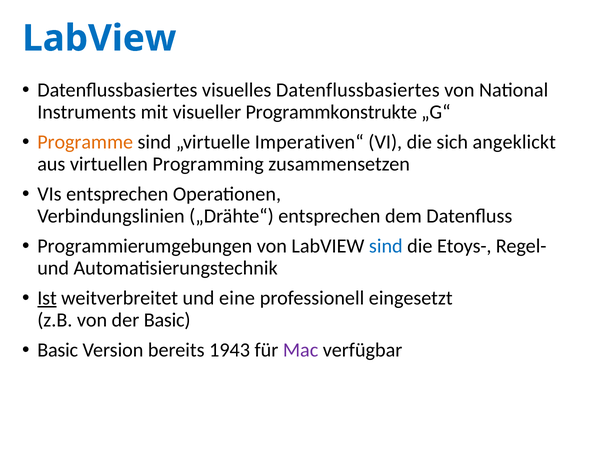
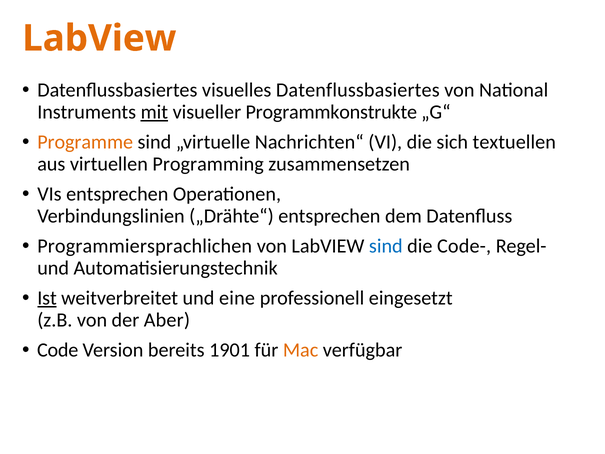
LabView colour: blue -> orange (99, 38)
mit underline: none -> present (154, 112)
Imperativen“: Imperativen“ -> Nachrichten“ (309, 142)
angeklickt: angeklickt -> textuellen (514, 142)
Programmierumgebungen: Programmierumgebungen -> Programmiersprachlichen (145, 246)
Etoys-: Etoys- -> Code- (464, 246)
der Basic: Basic -> Aber (167, 320)
Basic: Basic -> Code (58, 350)
1943: 1943 -> 1901 (230, 350)
Mac colour: purple -> orange (301, 350)
